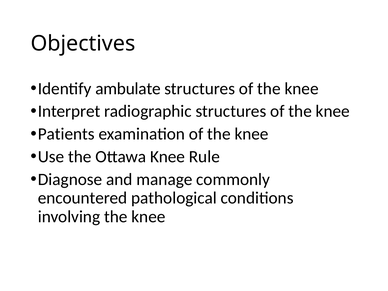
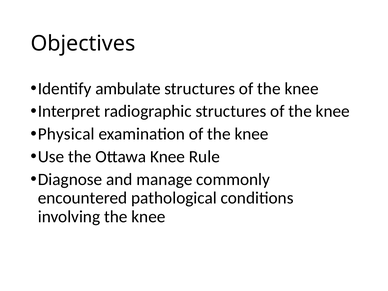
Patients: Patients -> Physical (66, 134)
